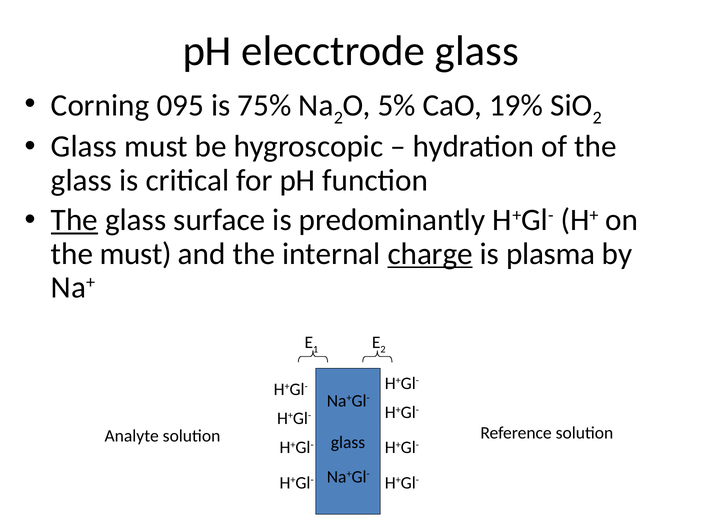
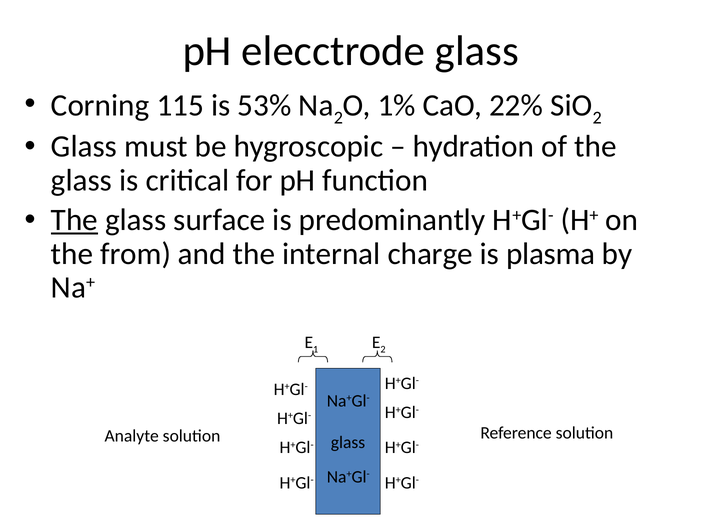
095: 095 -> 115 (180, 106)
75%: 75% -> 53% (264, 106)
5%: 5% -> 1% (397, 106)
19%: 19% -> 22% (516, 106)
the must: must -> from (136, 254)
charge underline: present -> none (430, 254)
